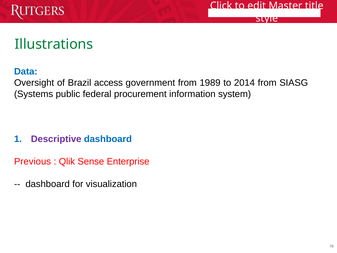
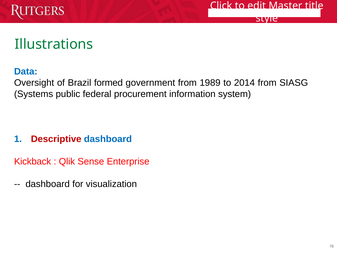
access: access -> formed (108, 83)
Descriptive colour: purple -> red (56, 139)
Previous: Previous -> Kickback (33, 161)
